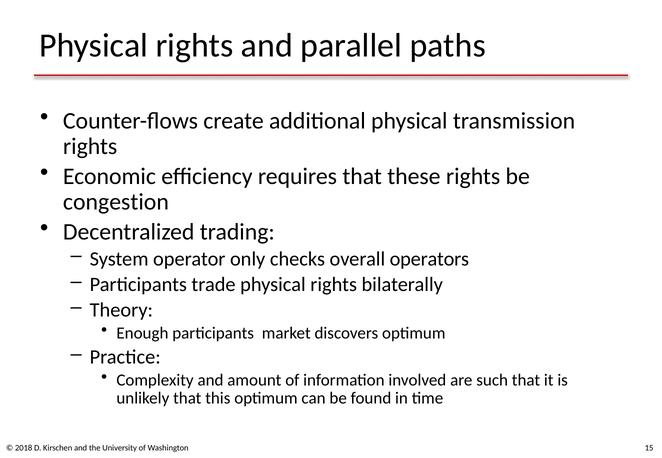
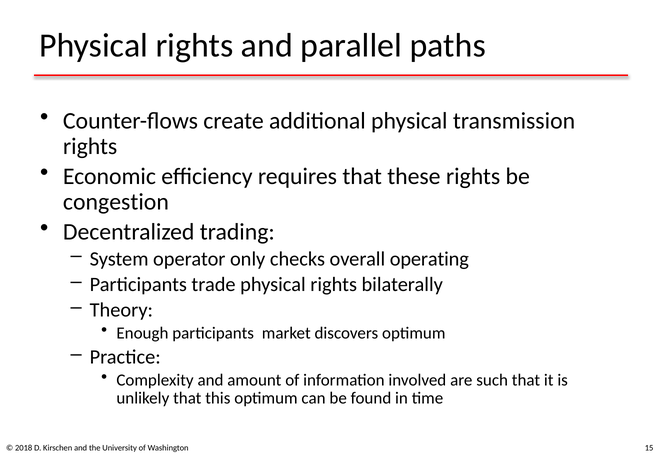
operators: operators -> operating (429, 259)
